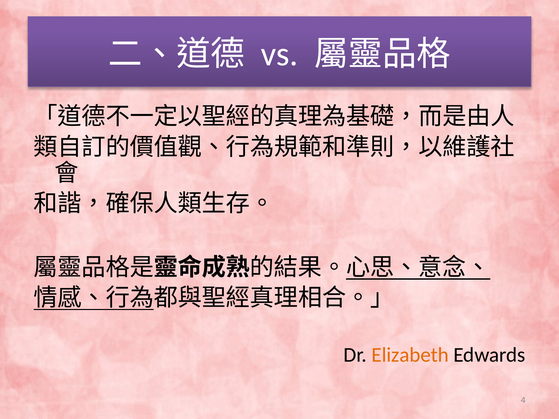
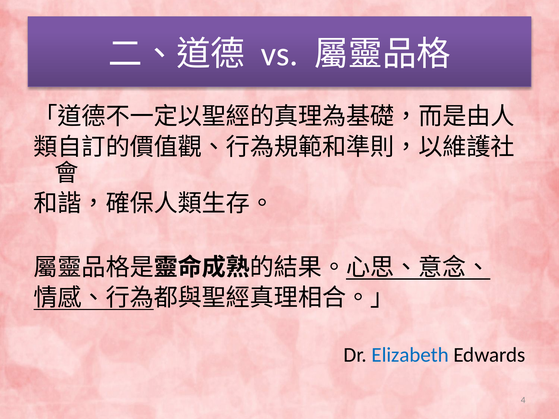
Elizabeth colour: orange -> blue (410, 355)
